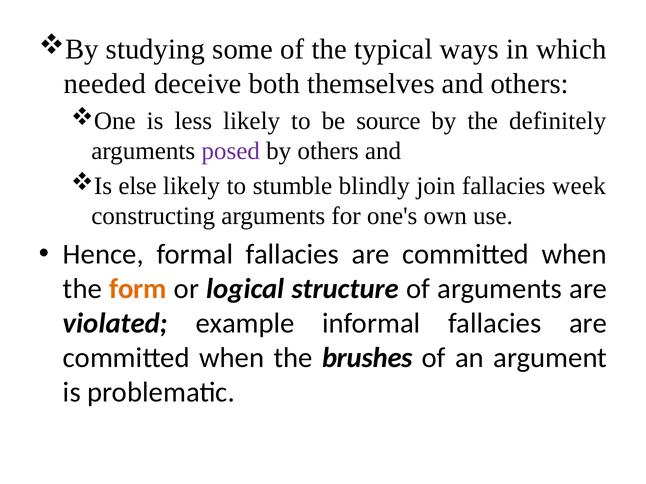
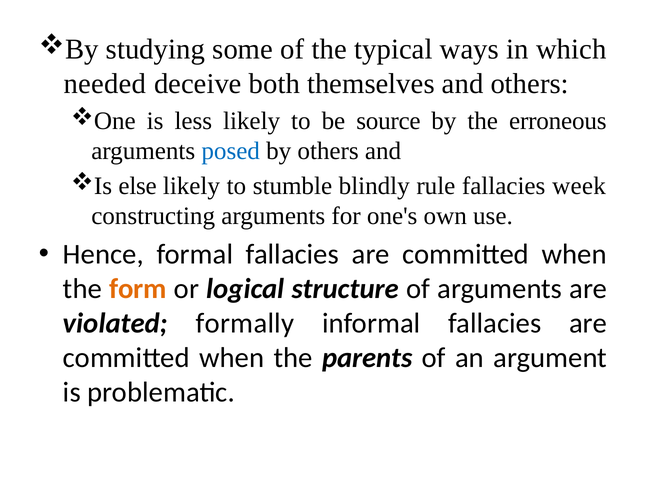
definitely: definitely -> erroneous (558, 121)
posed colour: purple -> blue (231, 151)
join: join -> rule (436, 186)
example: example -> formally (245, 324)
brushes: brushes -> parents (367, 358)
